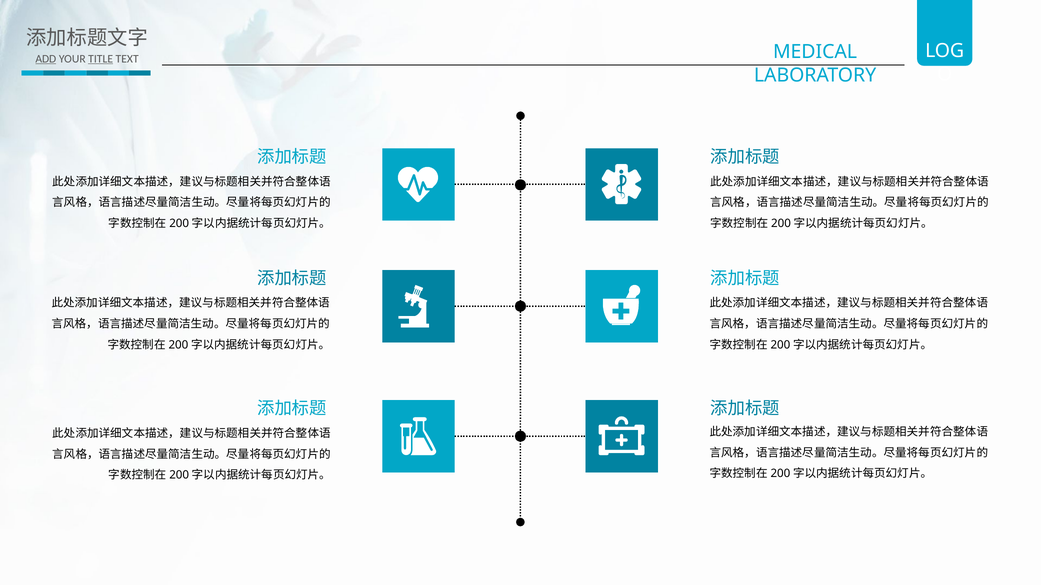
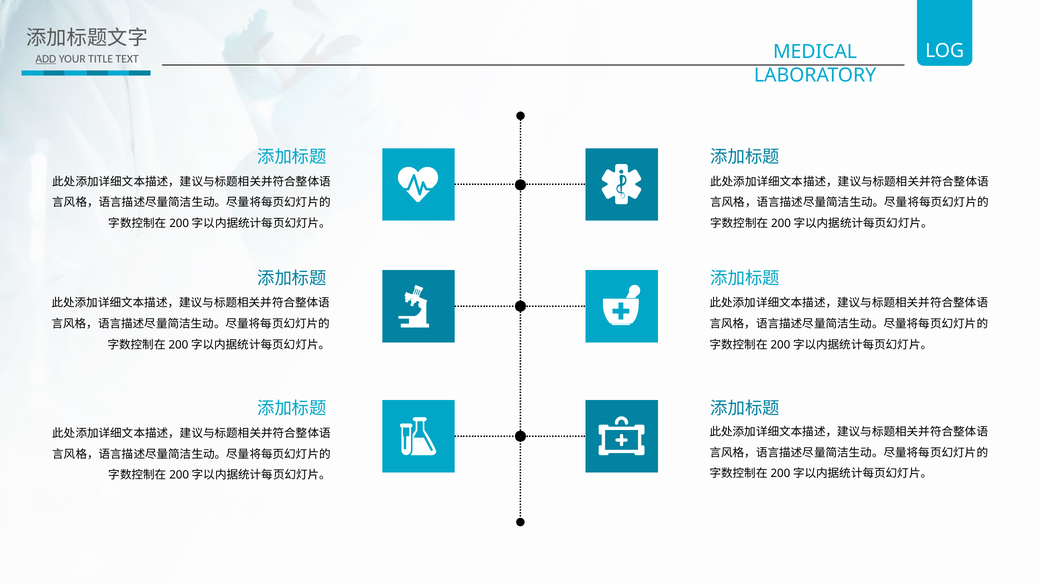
TITLE underline: present -> none (101, 59)
